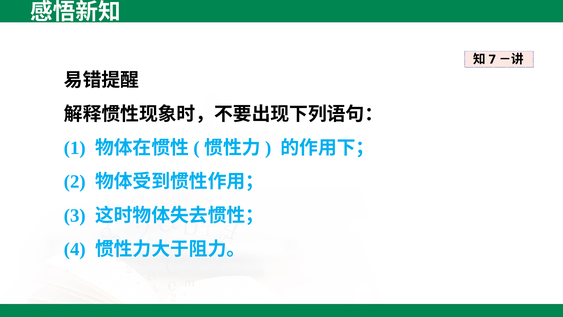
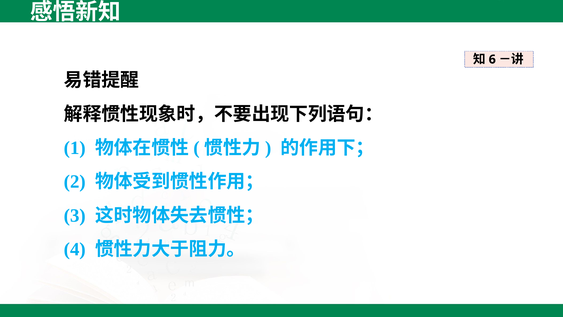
7: 7 -> 6 (492, 59)
